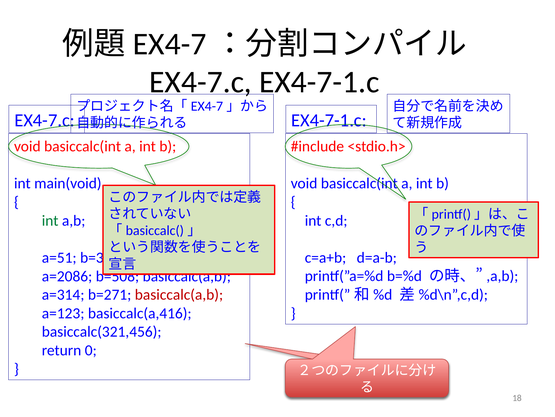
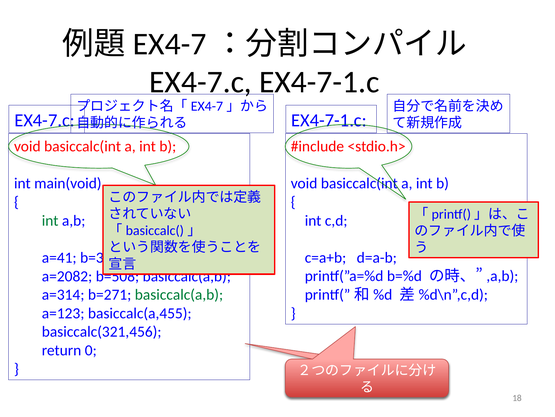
a=51: a=51 -> a=41 (59, 257)
a=2086: a=2086 -> a=2082 (67, 276)
basiccalc(a,b colour: red -> green (179, 294)
basiccalc(a,416: basiccalc(a,416 -> basiccalc(a,455 (140, 313)
